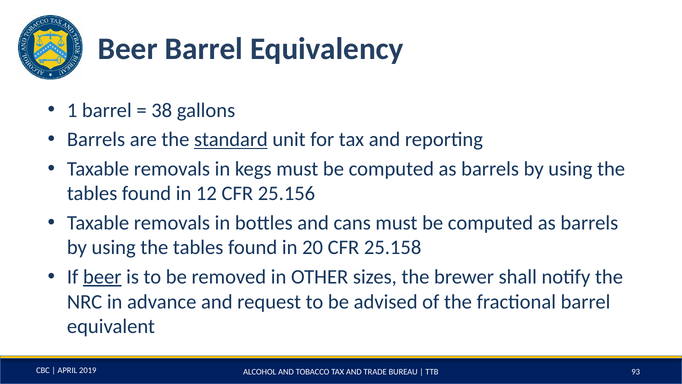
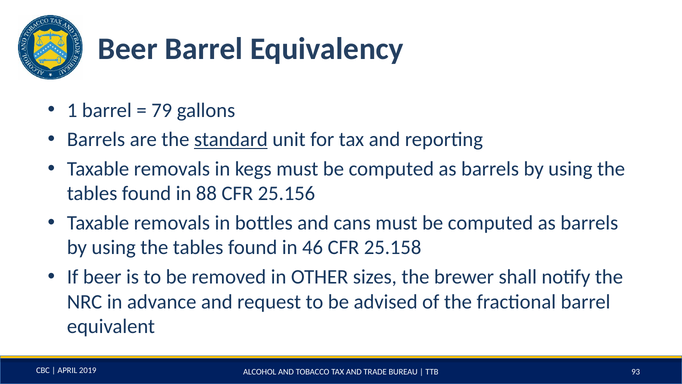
38: 38 -> 79 (162, 110)
12: 12 -> 88 (206, 193)
20: 20 -> 46 (313, 247)
beer underline: present -> none (102, 277)
